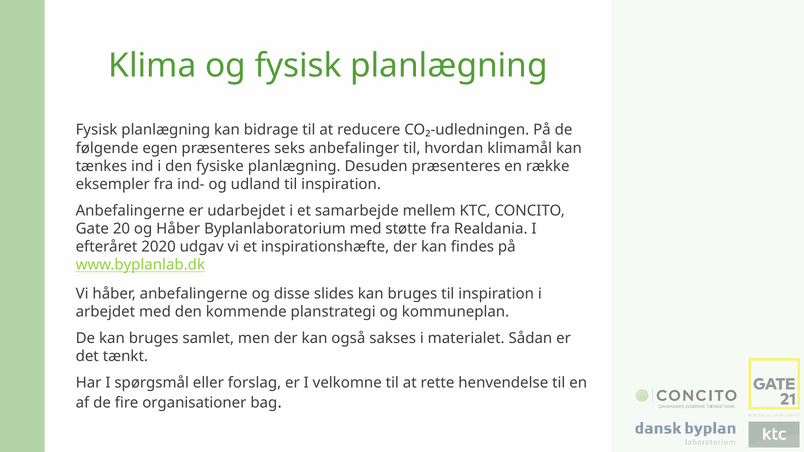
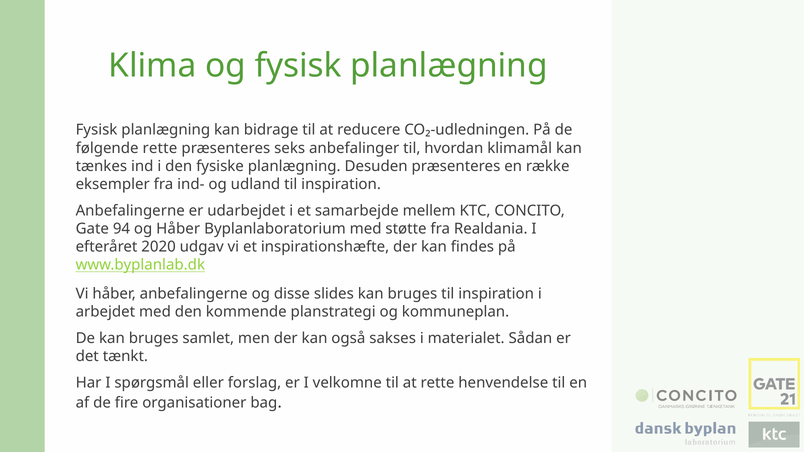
følgende egen: egen -> rette (160, 148)
20: 20 -> 94 (121, 229)
